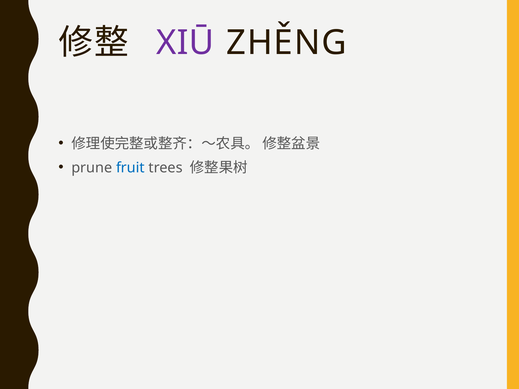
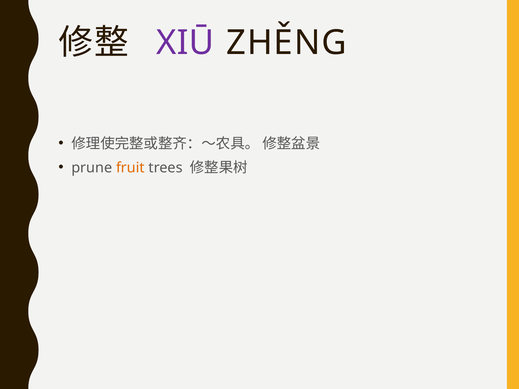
fruit colour: blue -> orange (130, 168)
